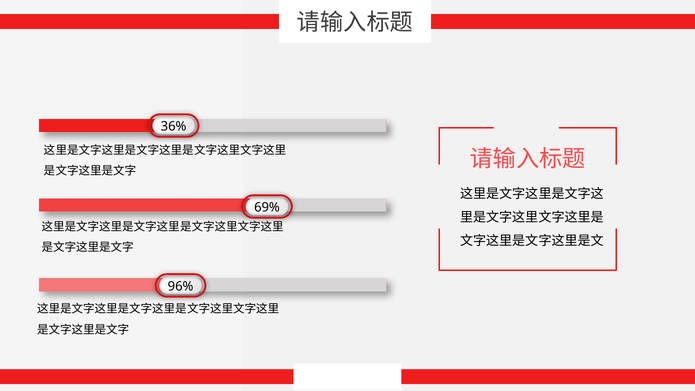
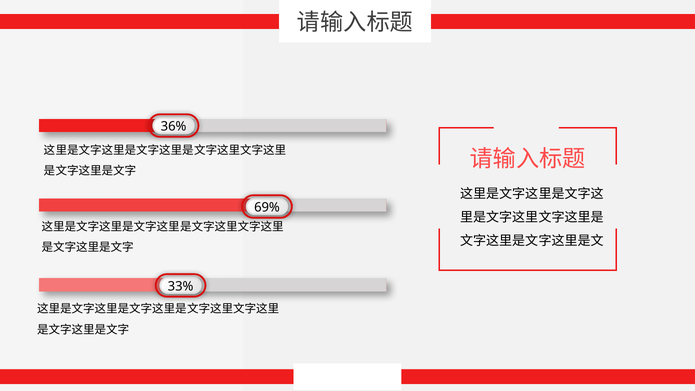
96%: 96% -> 33% (181, 286)
